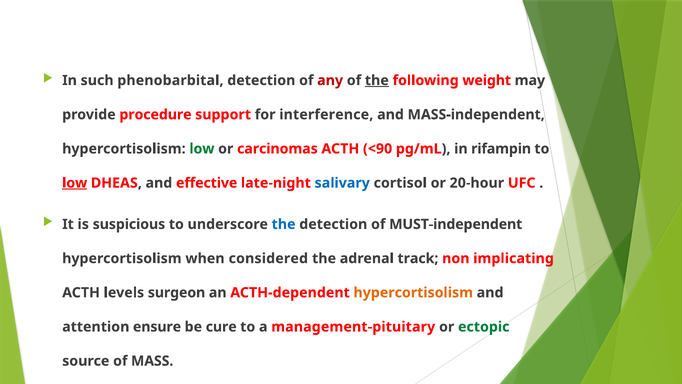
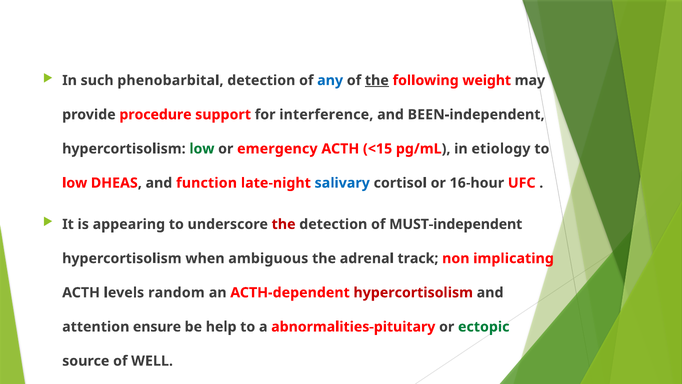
any colour: red -> blue (330, 80)
MASS-independent: MASS-independent -> BEEN-independent (476, 114)
carcinomas: carcinomas -> emergency (277, 149)
<90: <90 -> <15 (378, 149)
rifampin: rifampin -> etiology (501, 149)
low underline: present -> none (75, 183)
effective: effective -> function (207, 183)
20-hour: 20-hour -> 16-hour (477, 183)
suspicious: suspicious -> appearing (129, 224)
the colour: blue -> red (284, 224)
considered: considered -> ambiguous (268, 258)
surgeon: surgeon -> random (176, 292)
hypercortisolism colour: orange -> red (413, 292)
cure: cure -> help (221, 327)
management-pituitary: management-pituitary -> abnormalities-pituitary (353, 327)
MASS: MASS -> WELL (152, 361)
